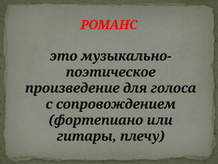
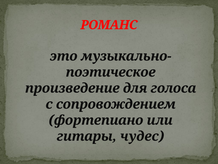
плечу: плечу -> чудес (142, 136)
